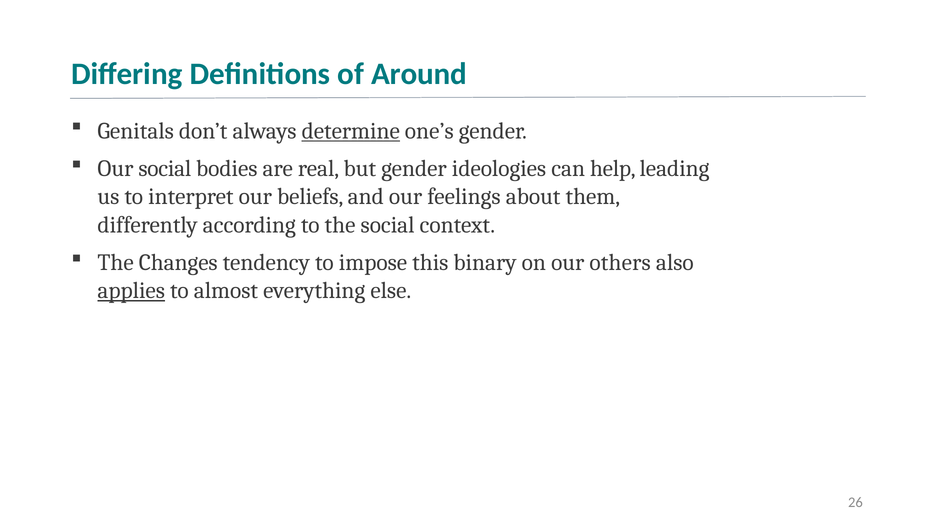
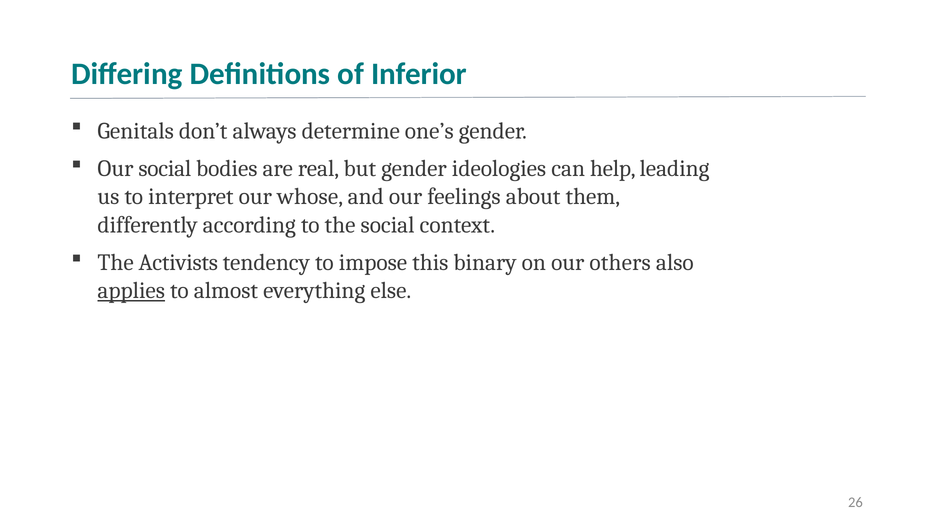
Around: Around -> Inferior (419, 74)
determine underline: present -> none (351, 131)
beliefs: beliefs -> whose (310, 197)
Changes: Changes -> Activists (178, 262)
